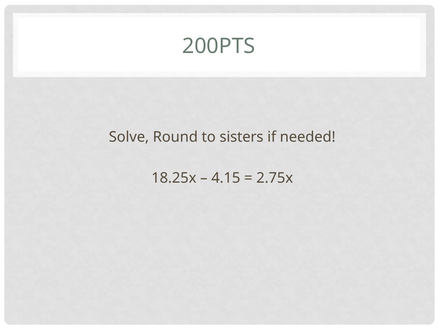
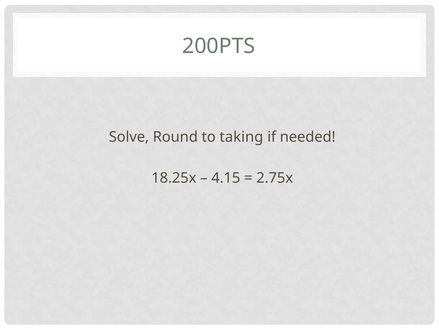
sisters: sisters -> taking (241, 137)
